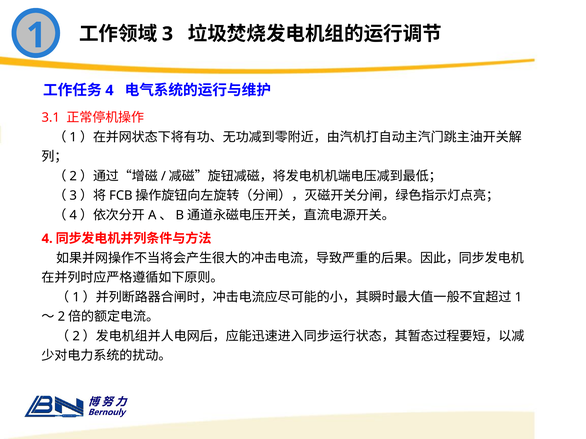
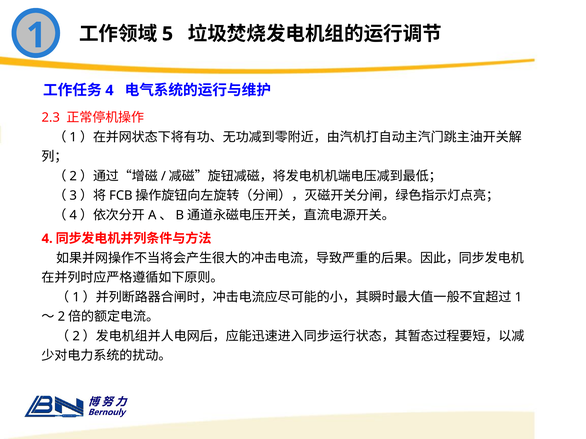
3: 3 -> 5 (167, 34)
3.1: 3.1 -> 2.3 (51, 118)
